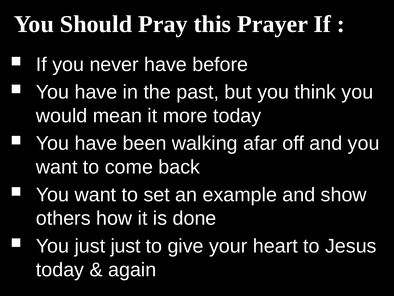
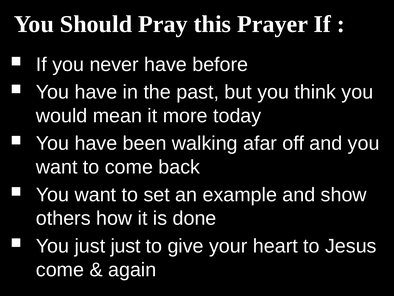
today: today -> come (60, 269)
